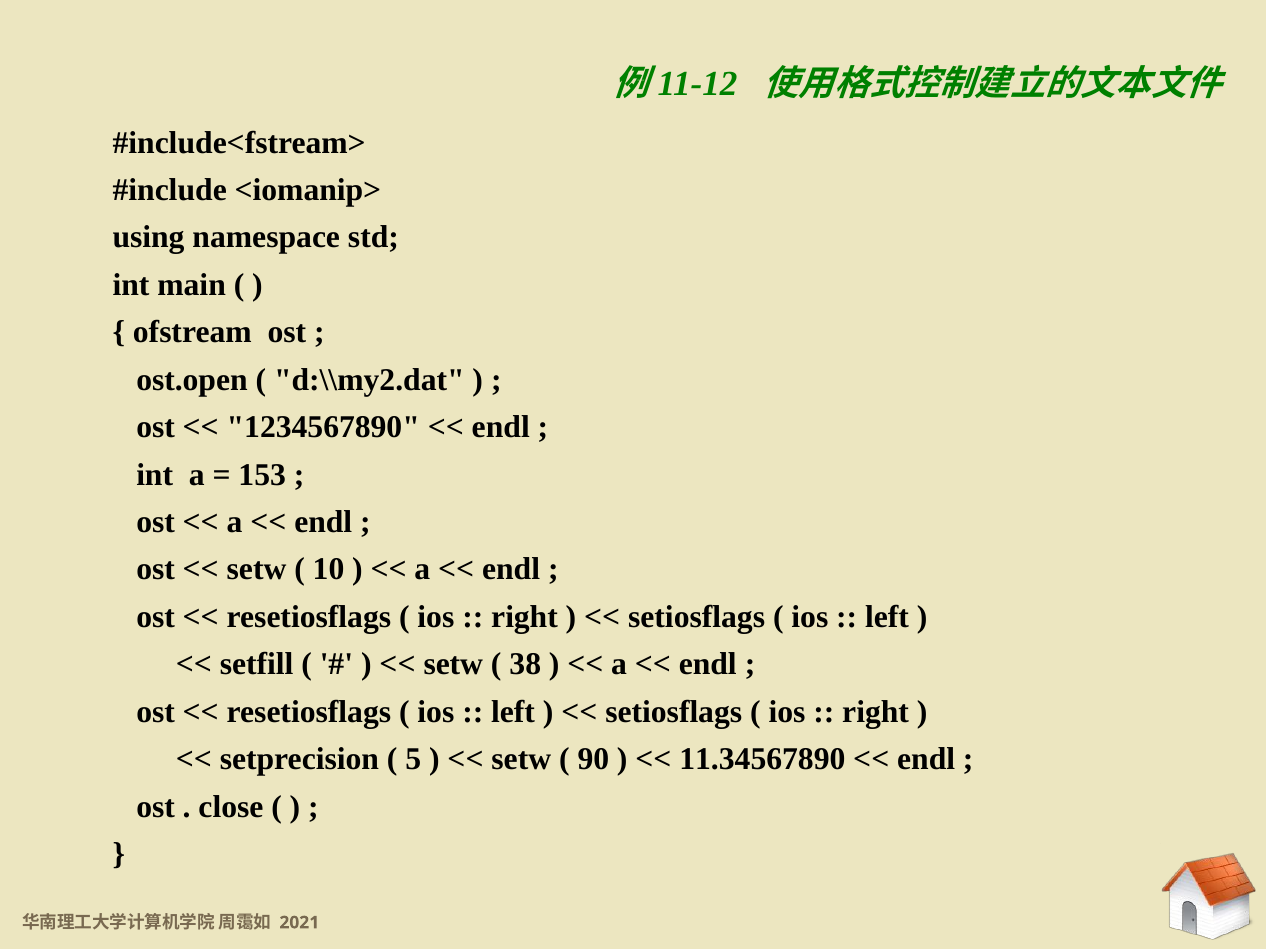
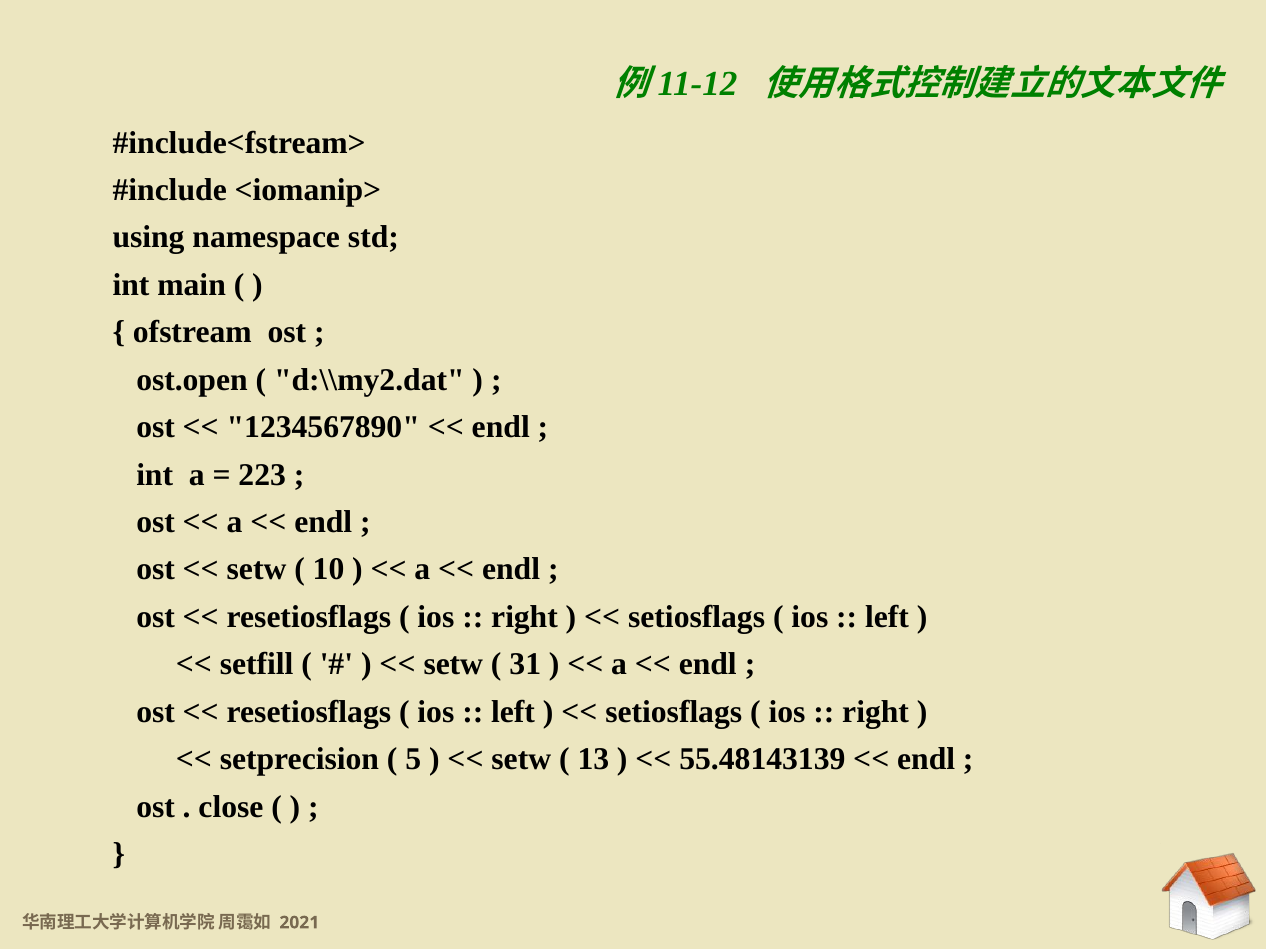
153: 153 -> 223 (262, 475)
38: 38 -> 31 (525, 665)
90: 90 -> 13 (593, 760)
11.34567890: 11.34567890 -> 55.48143139 (762, 760)
